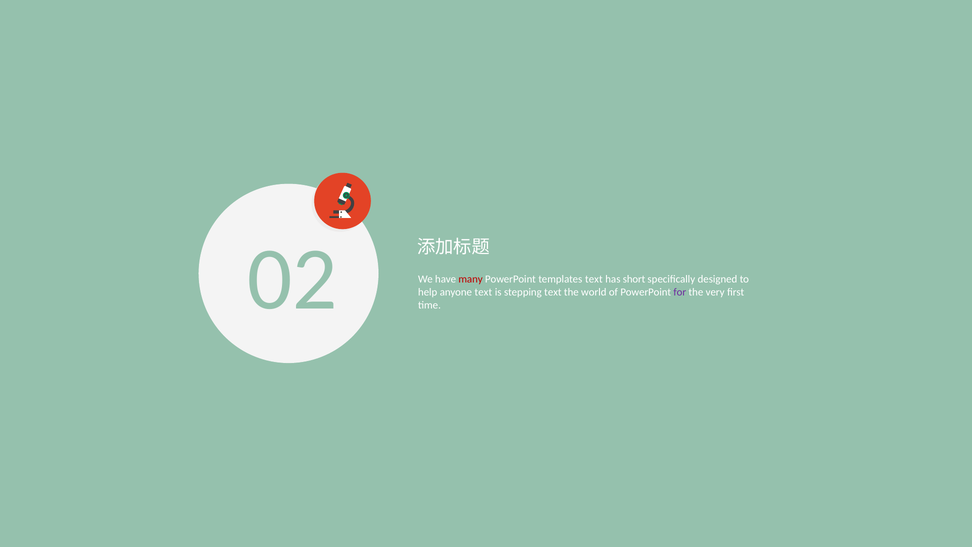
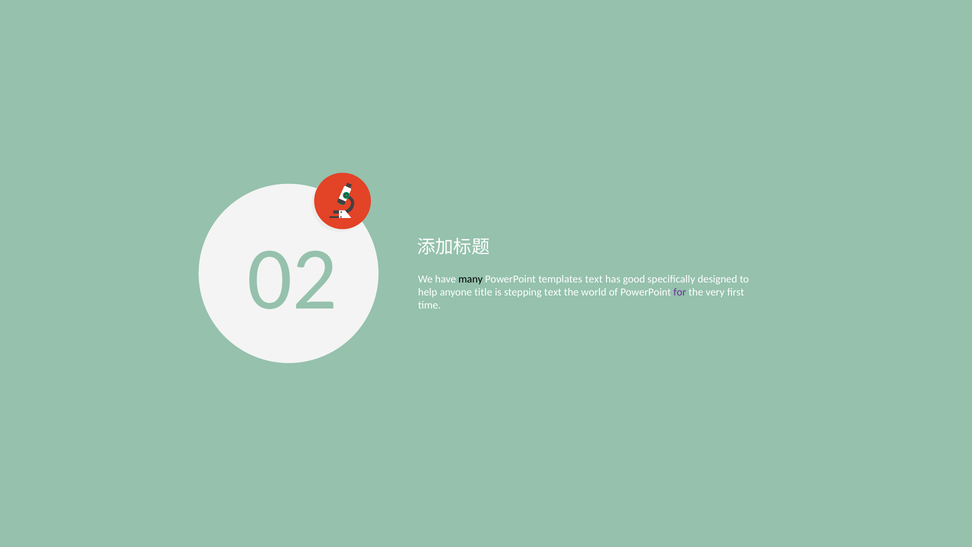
many colour: red -> black (471, 279)
short: short -> good (634, 279)
anyone text: text -> title (483, 292)
